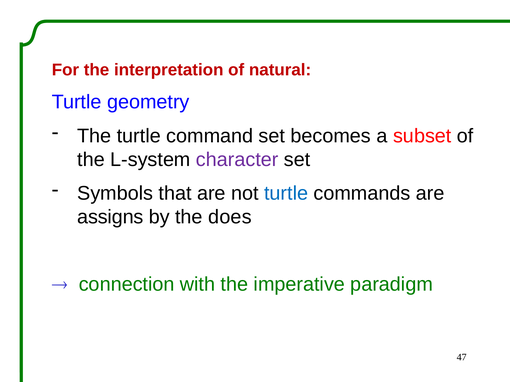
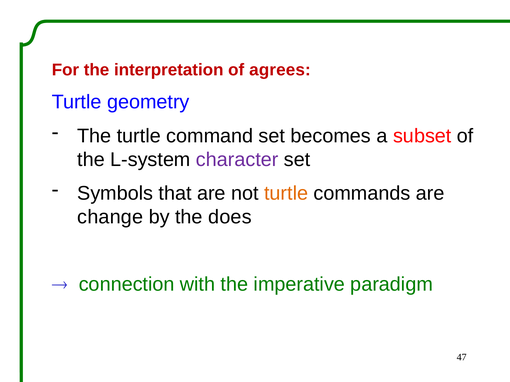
natural: natural -> agrees (280, 70)
turtle colour: blue -> orange (286, 194)
assigns: assigns -> change (110, 217)
